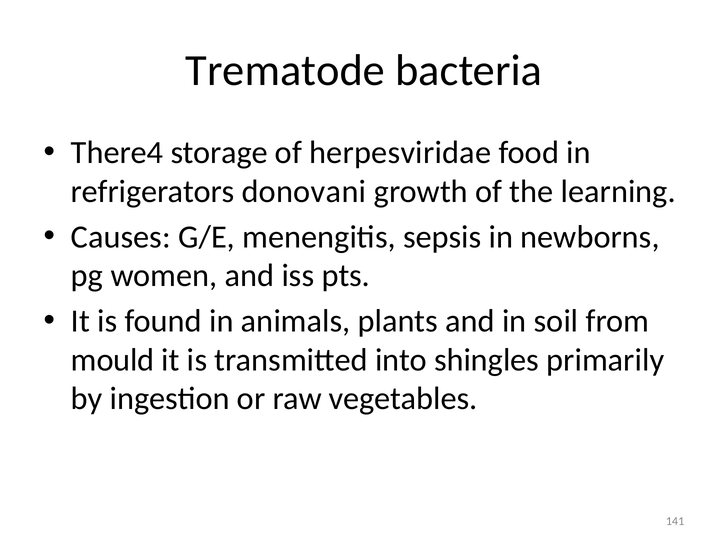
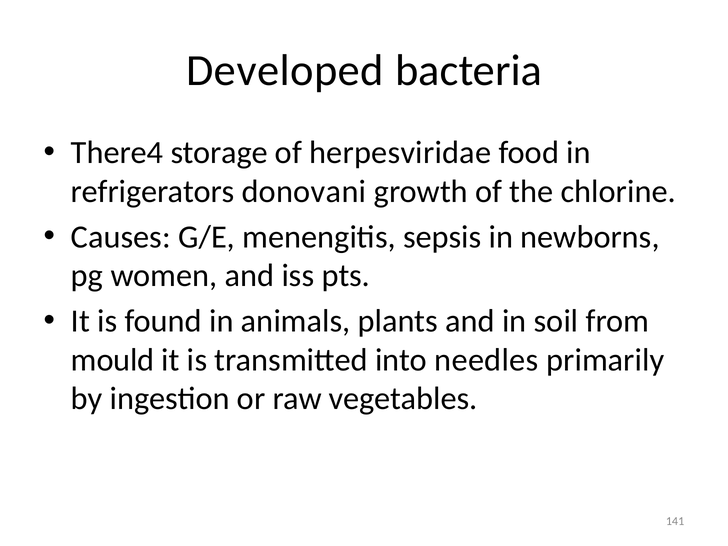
Trematode: Trematode -> Developed (285, 70)
learning: learning -> chlorine (618, 192)
shingles: shingles -> needles (486, 360)
